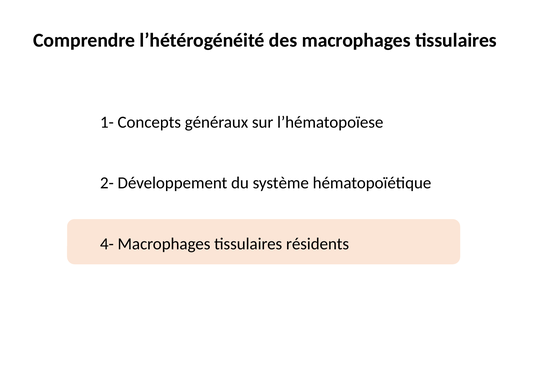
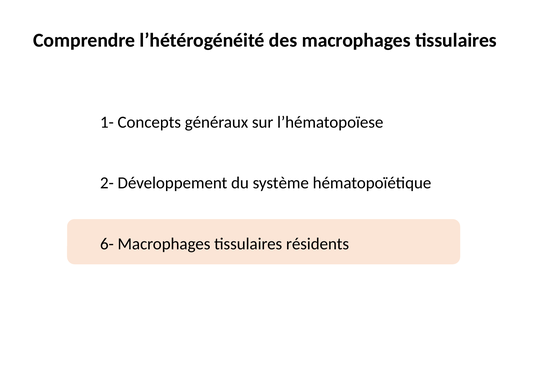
4-: 4- -> 6- (107, 244)
